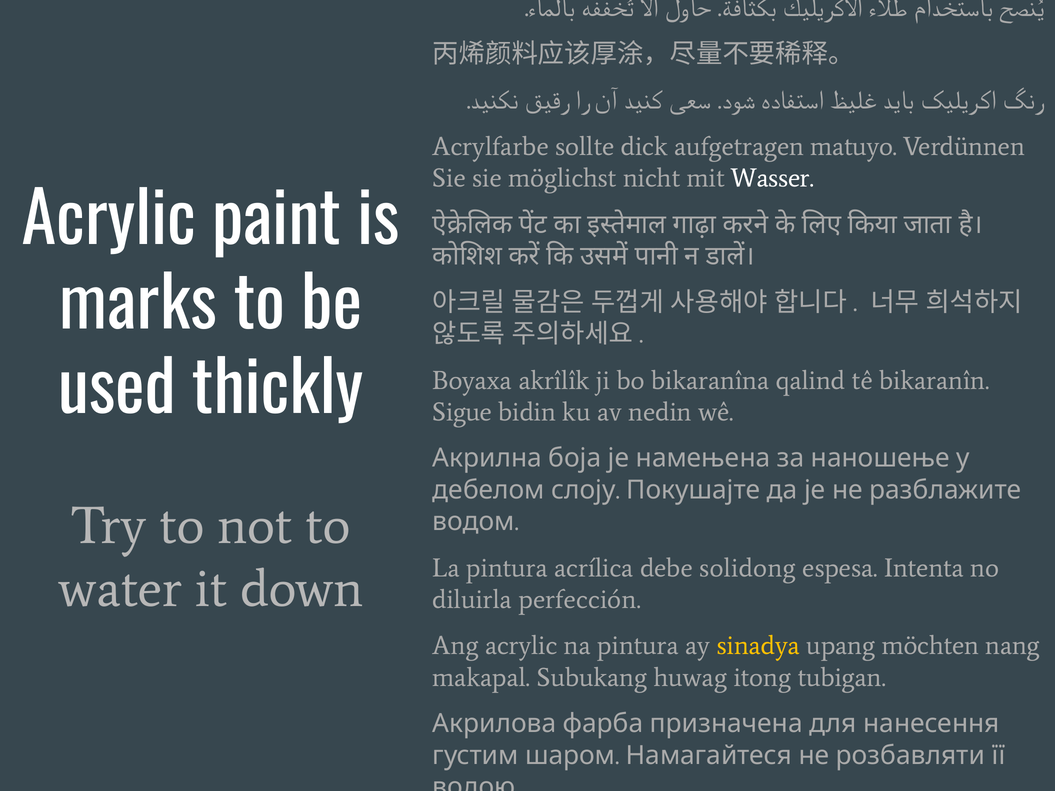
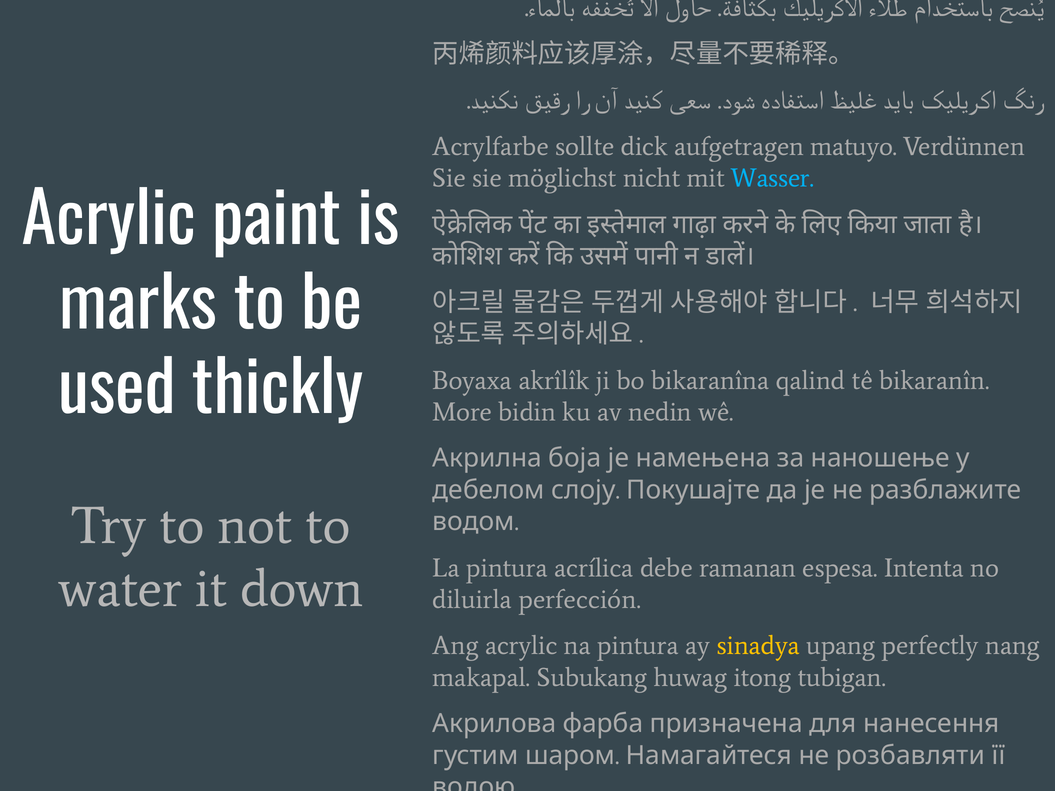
Wasser colour: white -> light blue (772, 178)
Sigue: Sigue -> More (462, 412)
solidong: solidong -> ramanan (748, 568)
möchten: möchten -> perfectly (930, 646)
